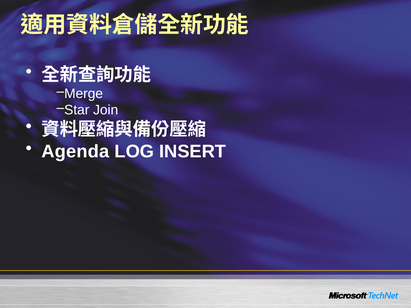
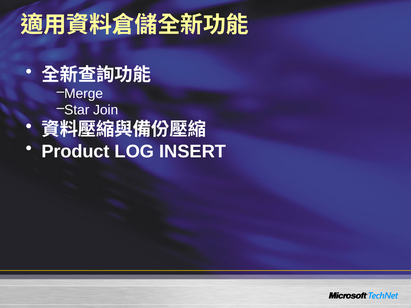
Agenda: Agenda -> Product (75, 152)
